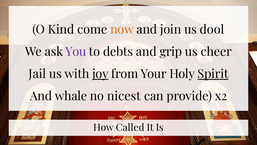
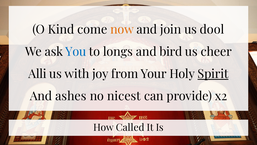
You colour: purple -> blue (76, 52)
debts: debts -> longs (118, 52)
grip: grip -> bird (171, 52)
Jail: Jail -> Alli (37, 74)
joy underline: present -> none (100, 74)
whale: whale -> ashes (71, 96)
